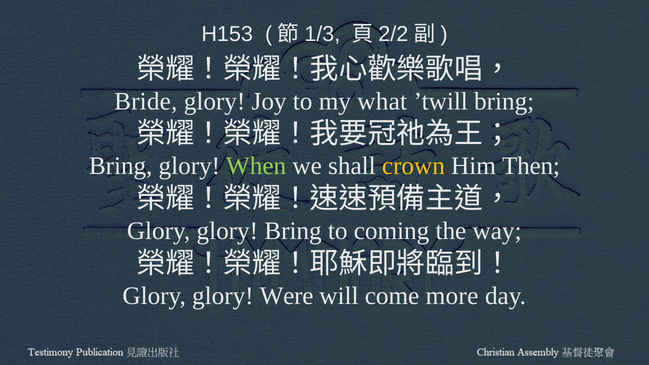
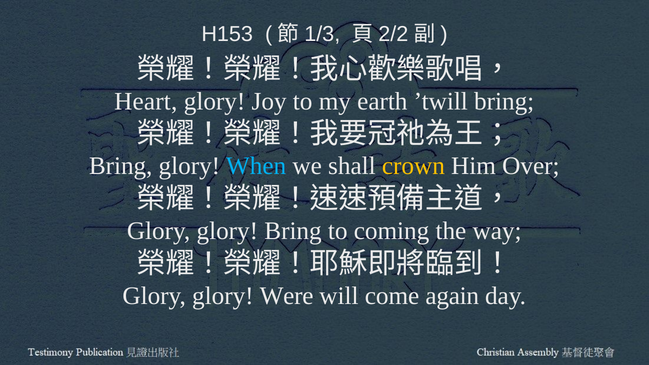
Bride: Bride -> Heart (146, 101)
what: what -> earth (382, 101)
When colour: light green -> light blue (256, 166)
Then: Then -> Over (531, 166)
more: more -> again (452, 296)
